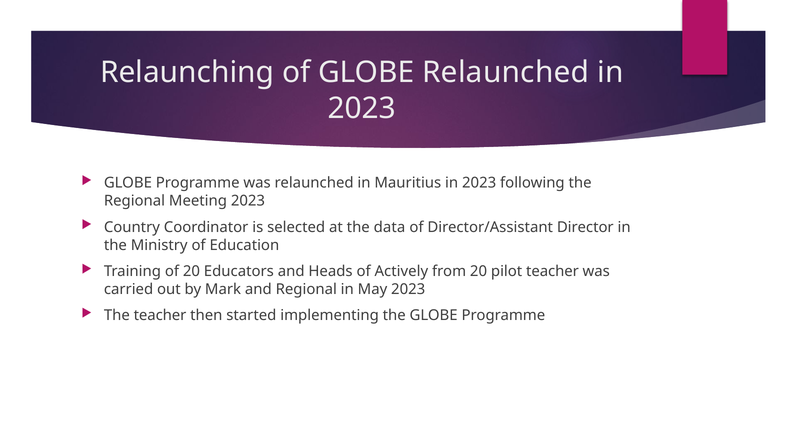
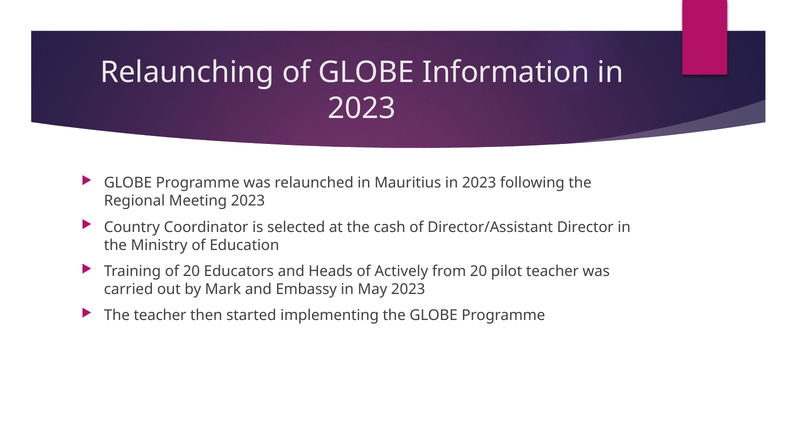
GLOBE Relaunched: Relaunched -> Information (506, 72)
data: data -> cash (390, 227)
and Regional: Regional -> Embassy (306, 289)
